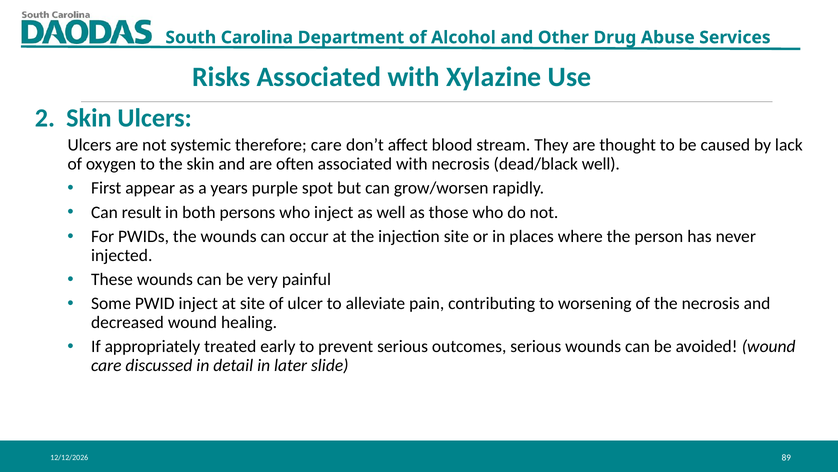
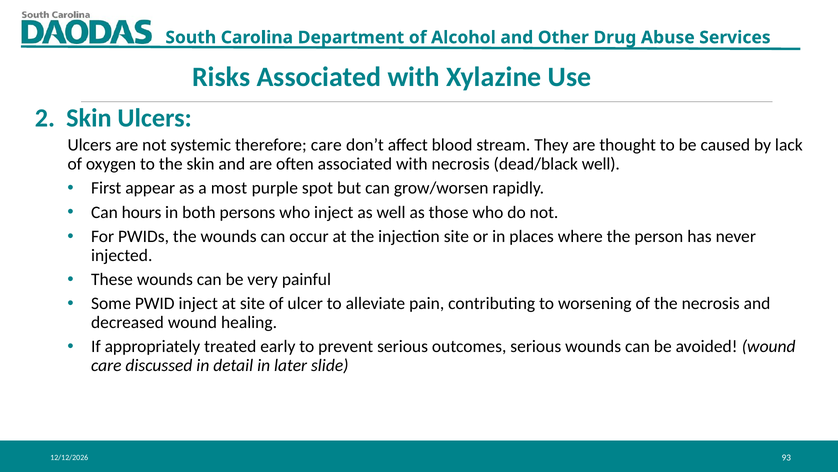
years: years -> most (229, 188)
result: result -> hours (142, 212)
89: 89 -> 93 (786, 457)
